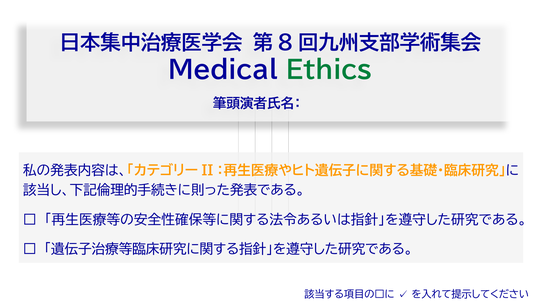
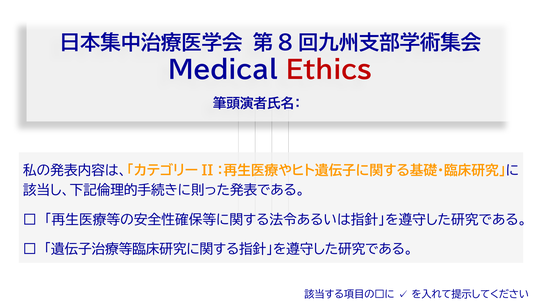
Ethics colour: green -> red (329, 70)
